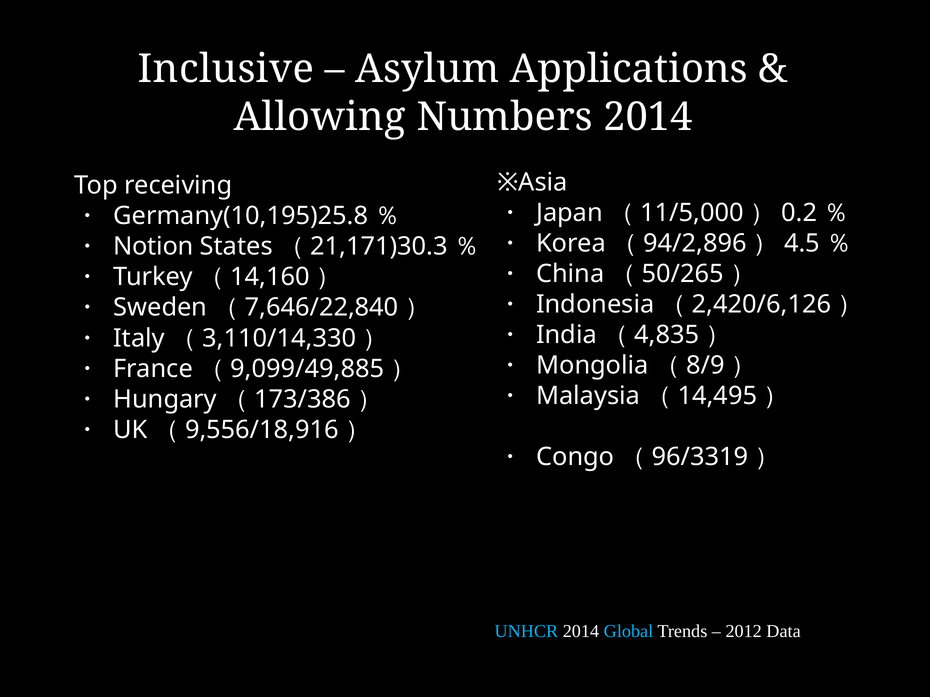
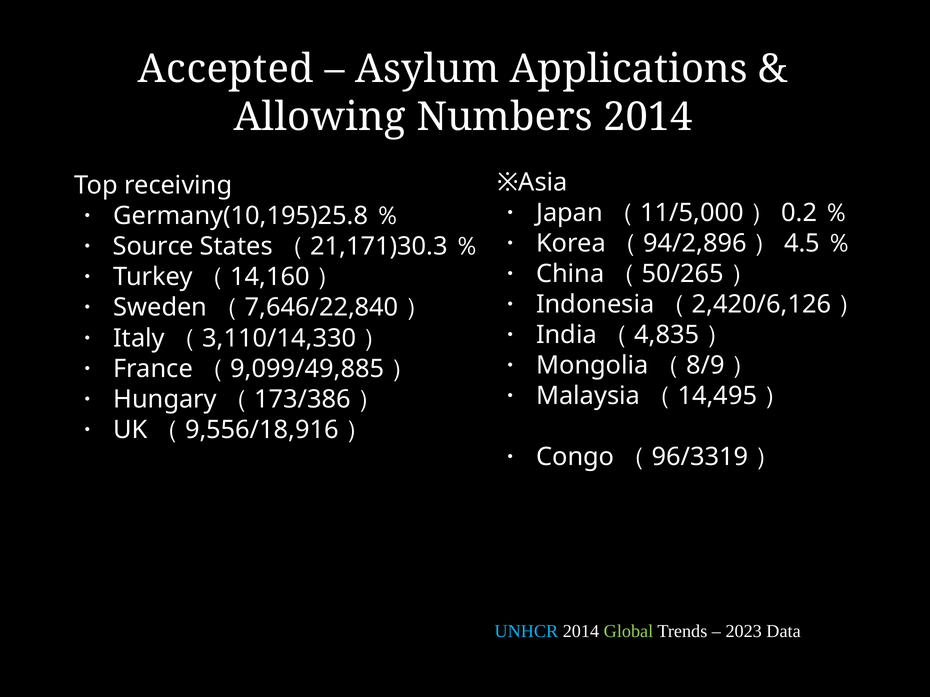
Inclusive: Inclusive -> Accepted (226, 69)
Notion: Notion -> Source (153, 247)
Global colour: light blue -> light green (628, 632)
2012: 2012 -> 2023 (744, 632)
